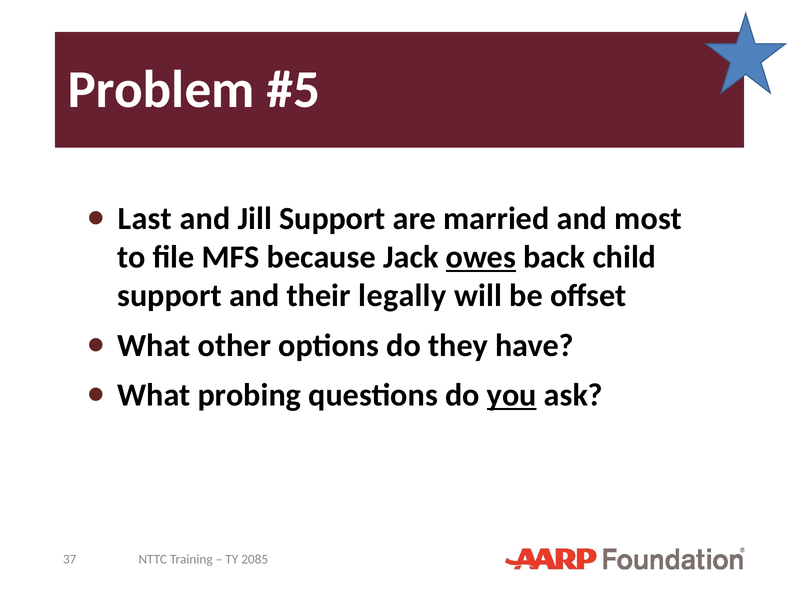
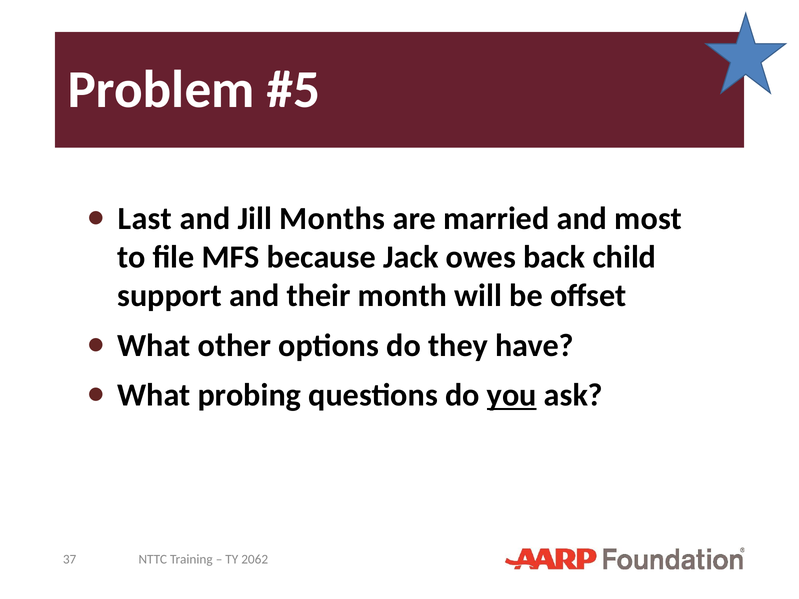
Jill Support: Support -> Months (332, 219)
owes underline: present -> none (481, 257)
legally: legally -> month (403, 296)
2085: 2085 -> 2062 (255, 560)
